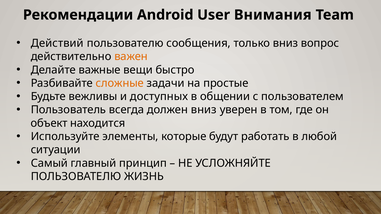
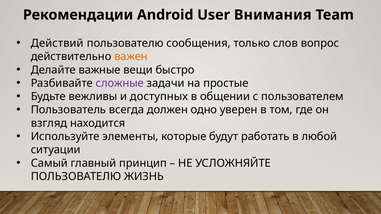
только вниз: вниз -> слов (285, 43)
сложные colour: orange -> purple (120, 83)
должен вниз: вниз -> одно (204, 110)
объект: объект -> взгляд (49, 123)
